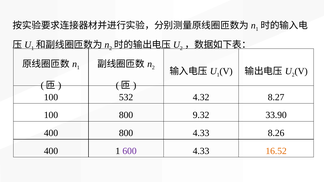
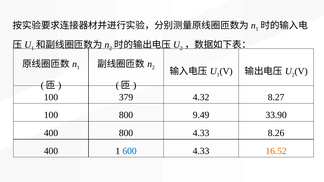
532: 532 -> 379 (126, 97)
9.32: 9.32 -> 9.49 (201, 115)
600 colour: purple -> blue (130, 151)
